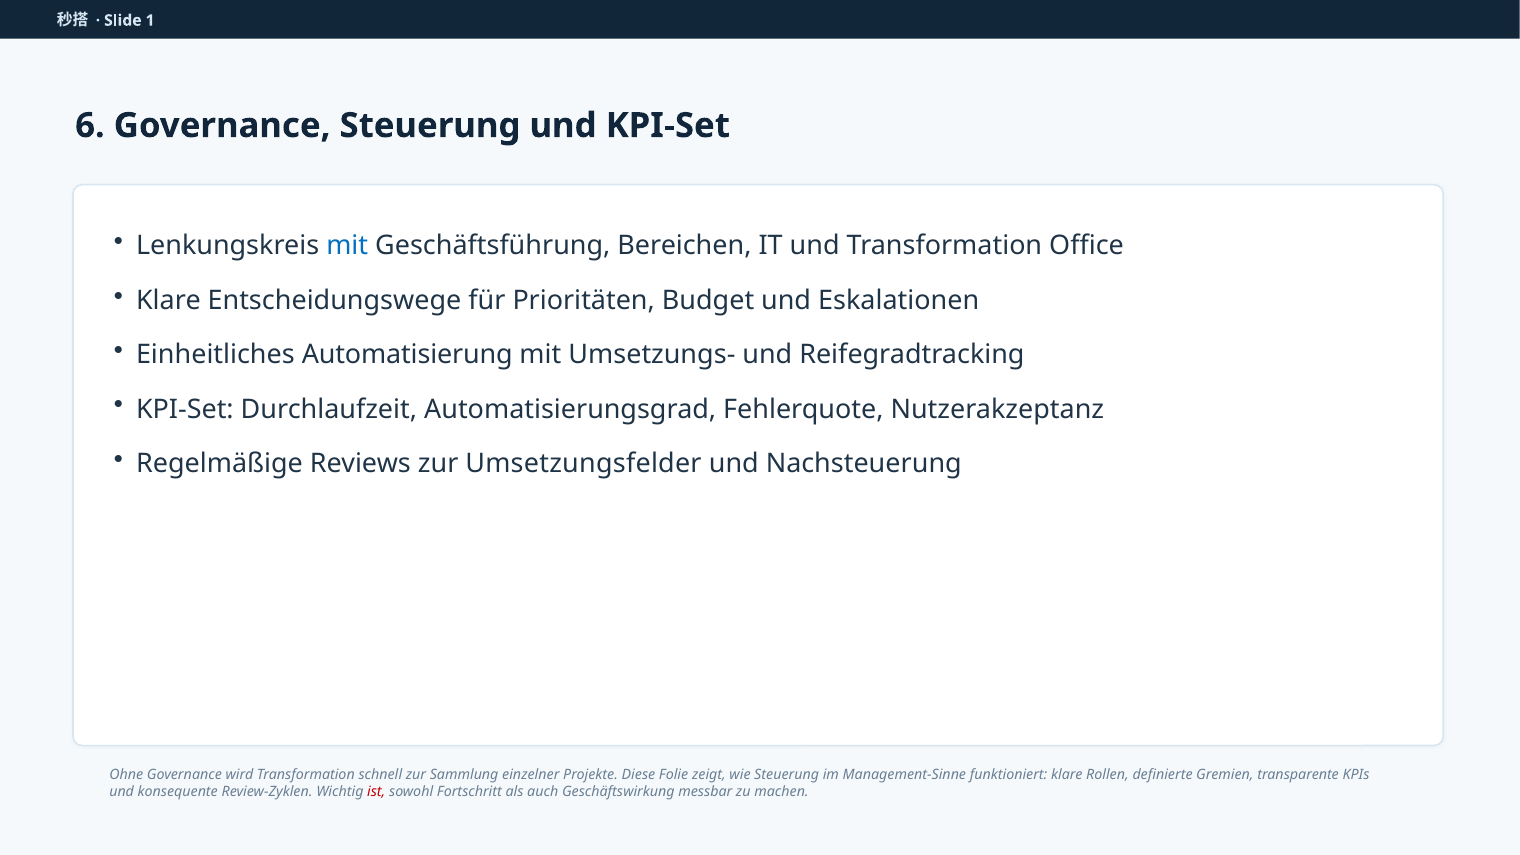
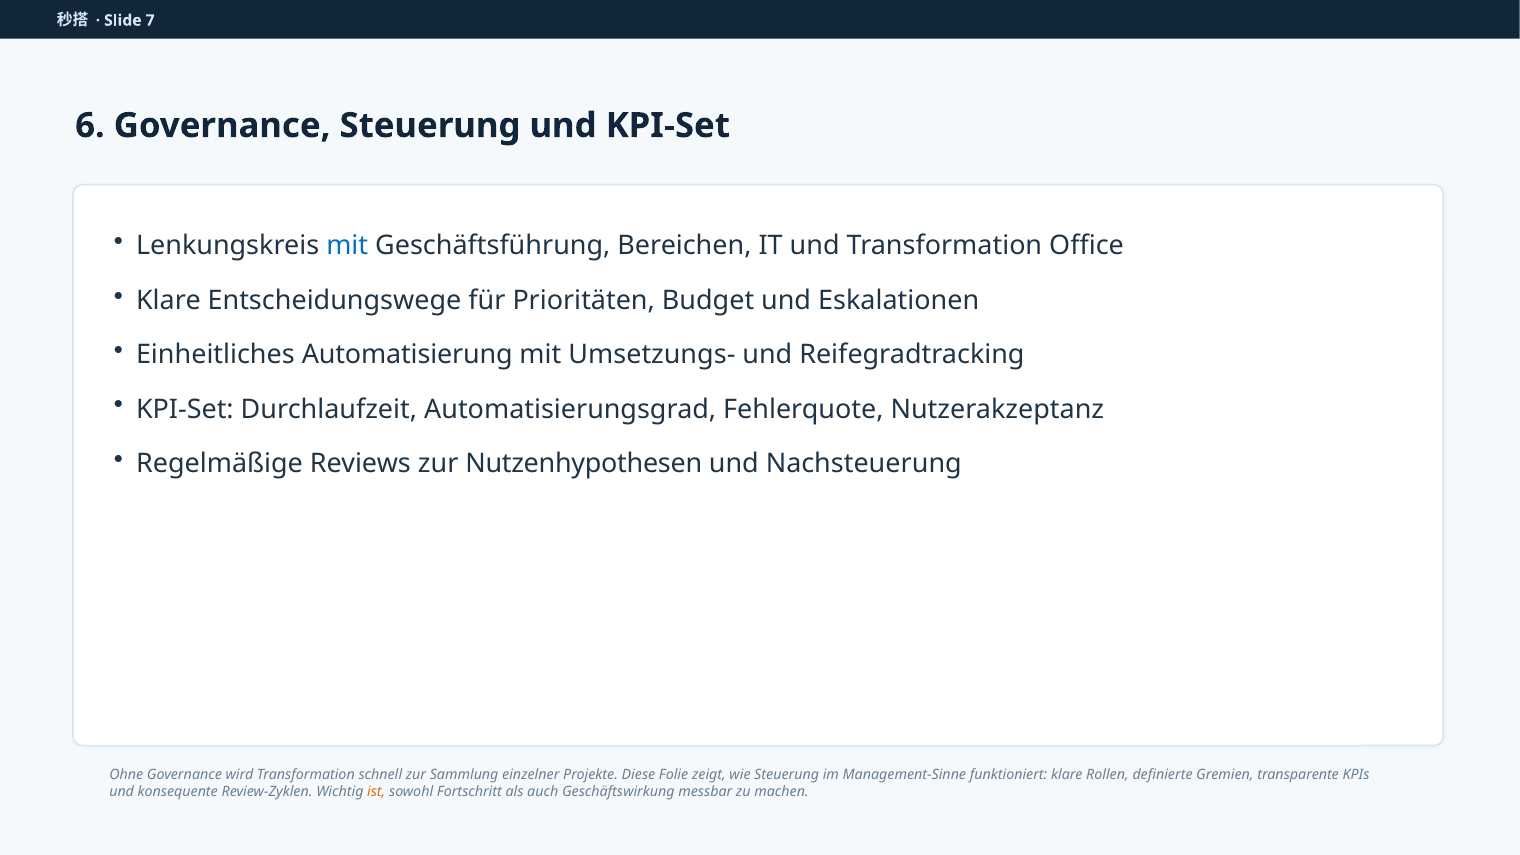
1: 1 -> 7 (150, 20)
Umsetzungsfelder: Umsetzungsfelder -> Nutzenhypothesen (584, 464)
ist colour: red -> orange (376, 792)
